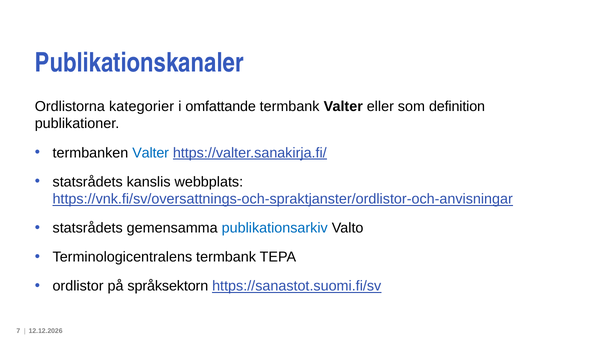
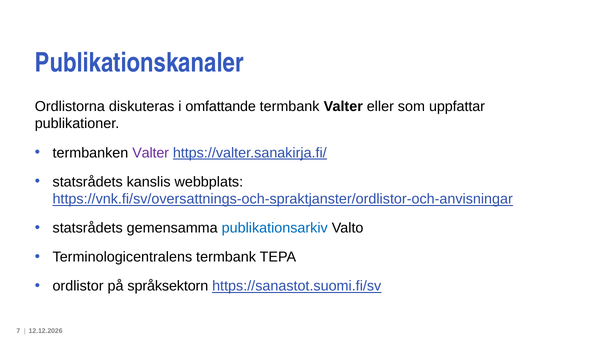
kategorier: kategorier -> diskuteras (142, 106)
definition: definition -> uppfattar (457, 106)
Valter colour: blue -> purple (151, 153)
